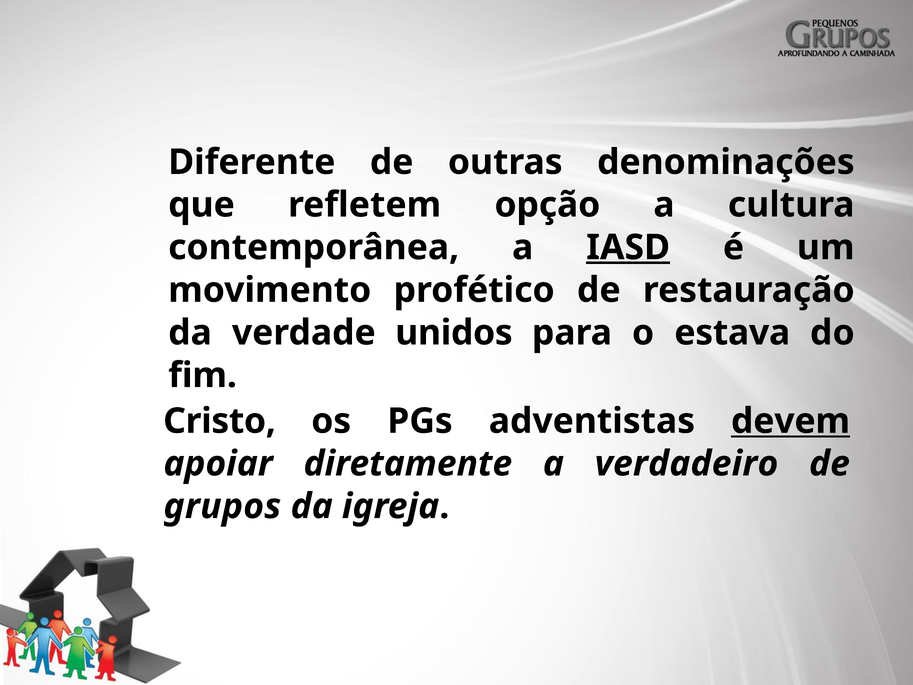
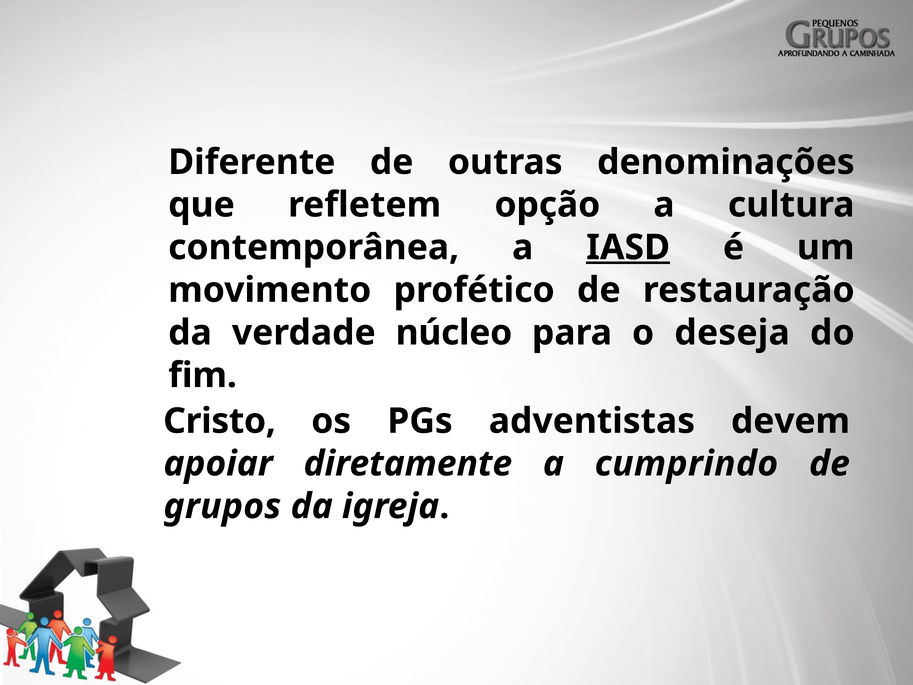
unidos: unidos -> núcleo (454, 333)
estava: estava -> deseja (732, 333)
devem underline: present -> none (791, 421)
verdadeiro: verdadeiro -> cumprindo (686, 464)
